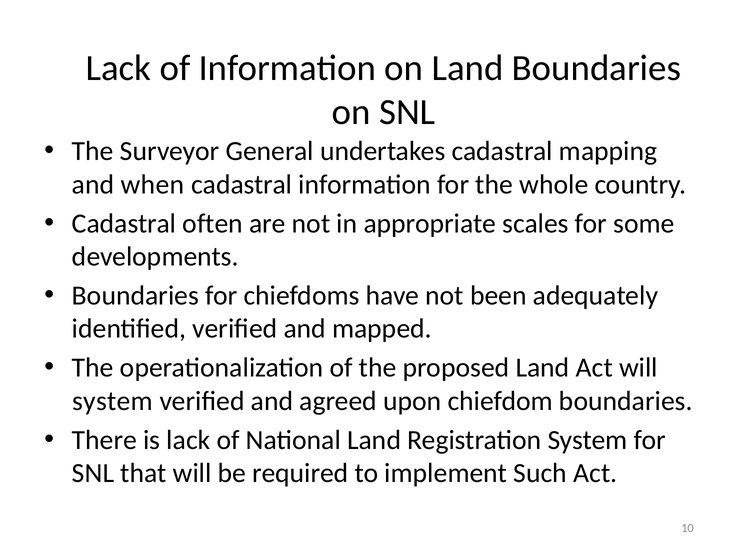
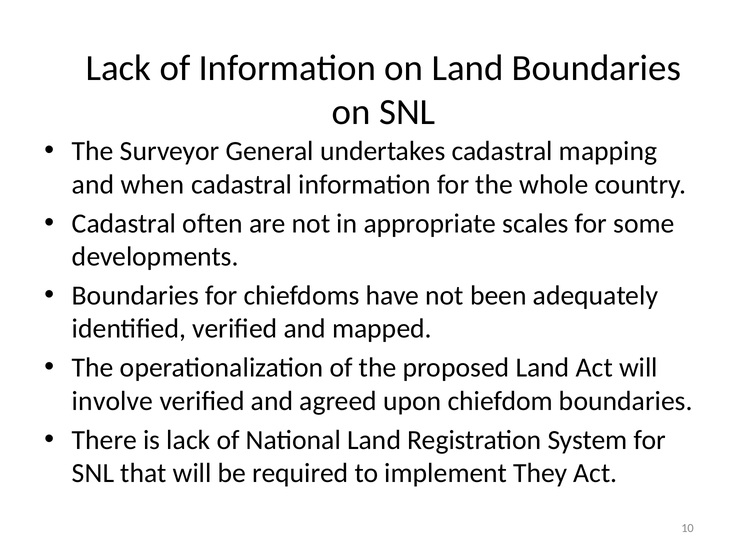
system: system -> involve (113, 401)
Such: Such -> They (540, 474)
